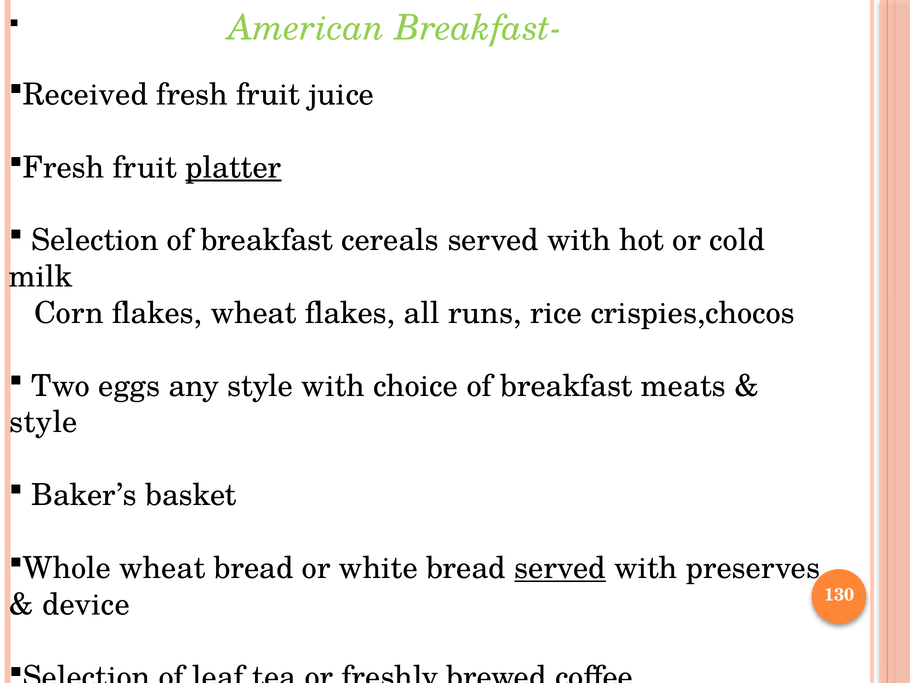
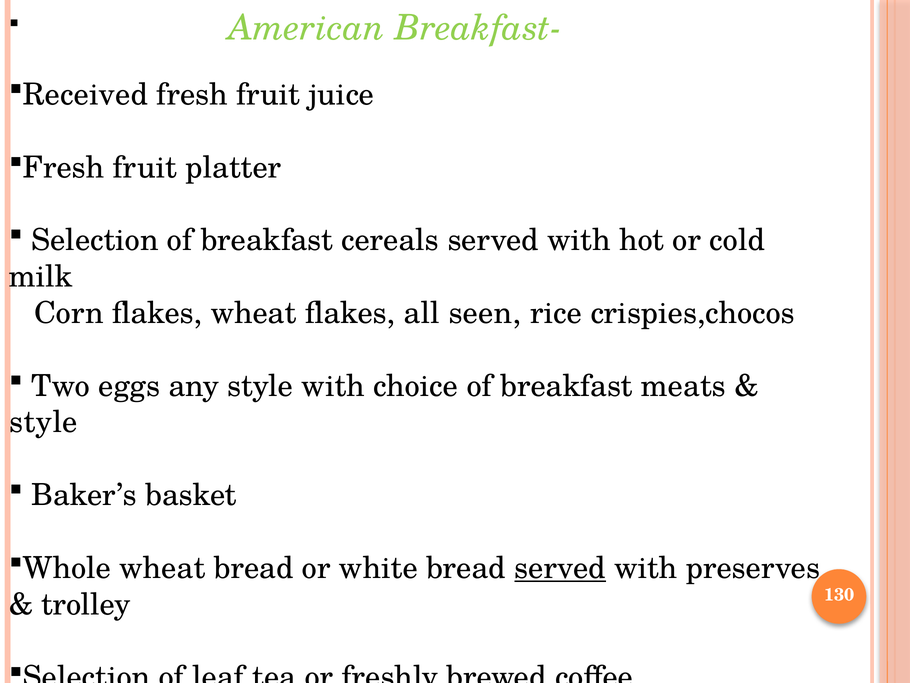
platter underline: present -> none (233, 167)
runs: runs -> seen (485, 313)
device: device -> trolley (86, 604)
